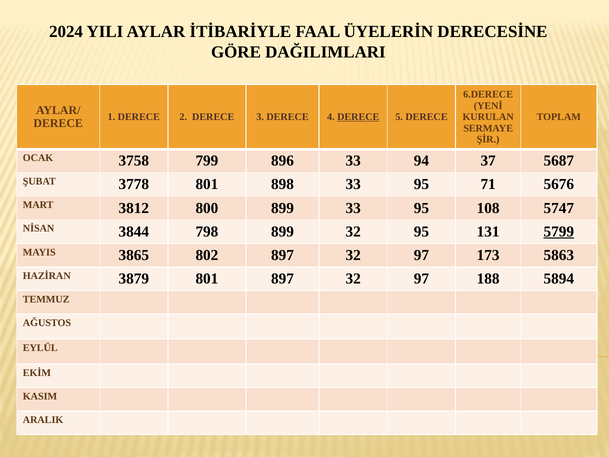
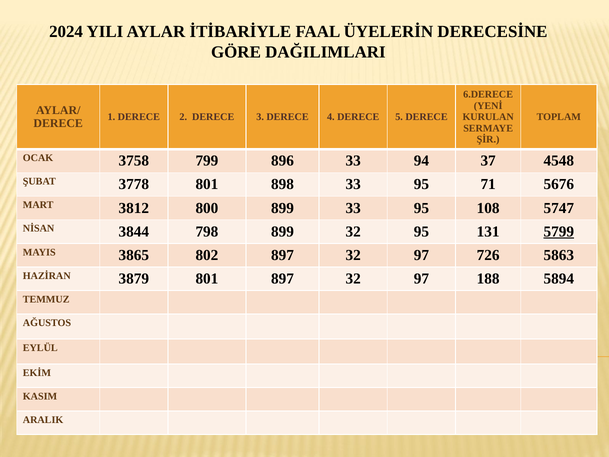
DERECE underline: present -> none (358, 117)
5687: 5687 -> 4548 (559, 161)
173: 173 -> 726 (488, 255)
